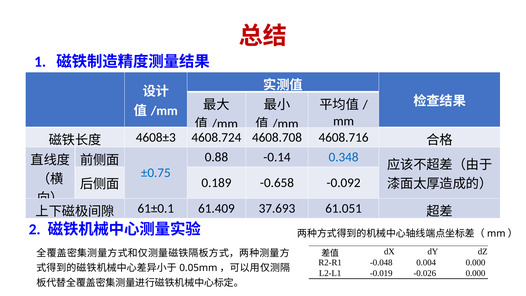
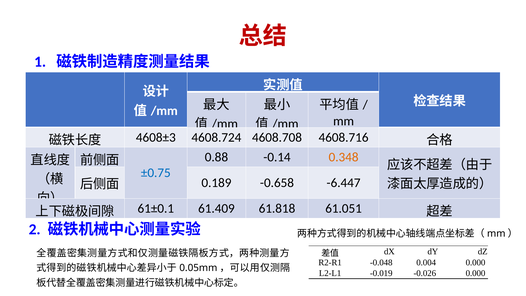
0.348 colour: blue -> orange (344, 157)
-0.092: -0.092 -> -6.447 (344, 183)
37.693: 37.693 -> 61.818 (277, 209)
